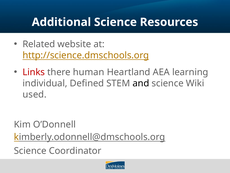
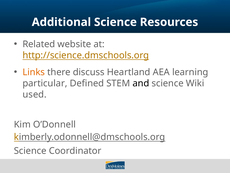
Links colour: red -> orange (34, 72)
human: human -> discuss (89, 72)
individual: individual -> particular (45, 83)
